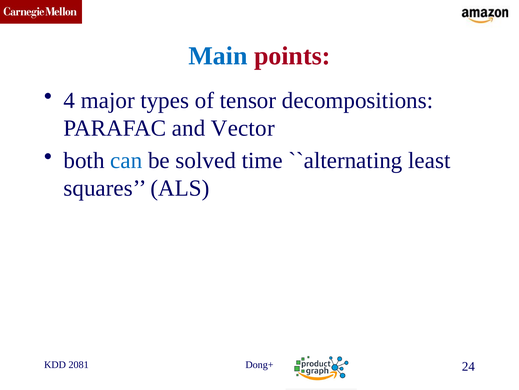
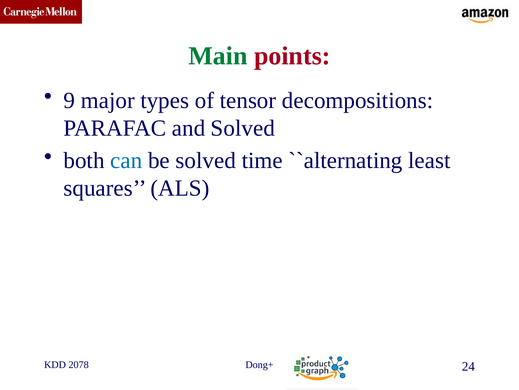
Main colour: blue -> green (218, 56)
4: 4 -> 9 (69, 100)
and Vector: Vector -> Solved (243, 128)
2081: 2081 -> 2078 (79, 364)
